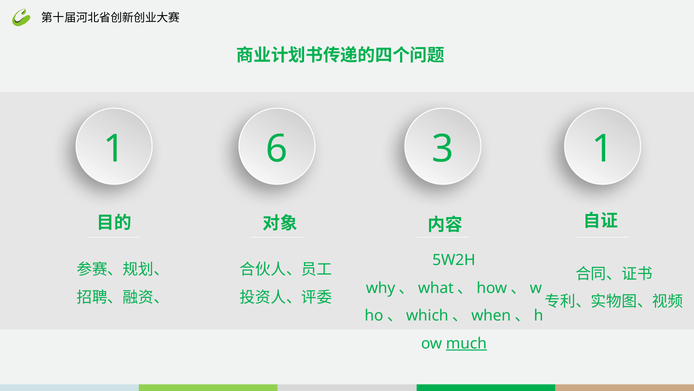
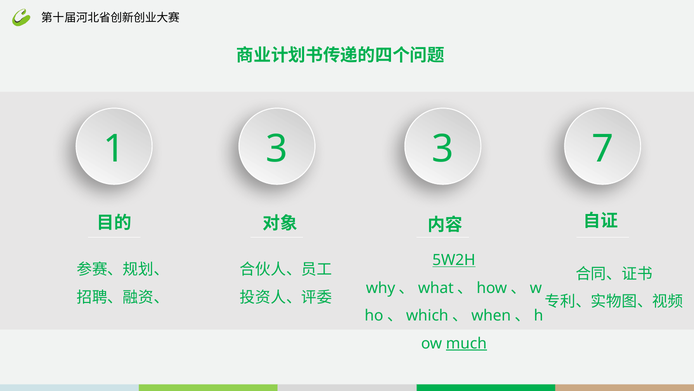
1 6: 6 -> 3 (277, 149)
3 1: 1 -> 7 (603, 149)
5W2H underline: none -> present (454, 260)
